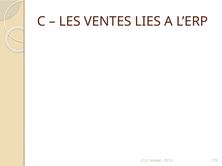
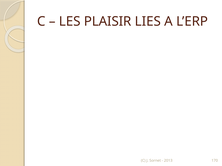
VENTES: VENTES -> PLAISIR (108, 21)
